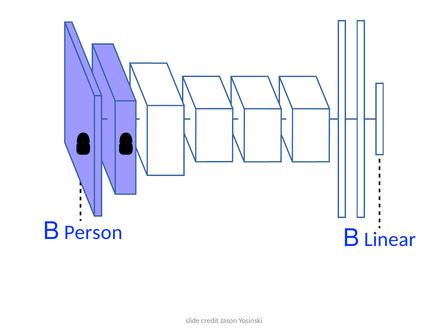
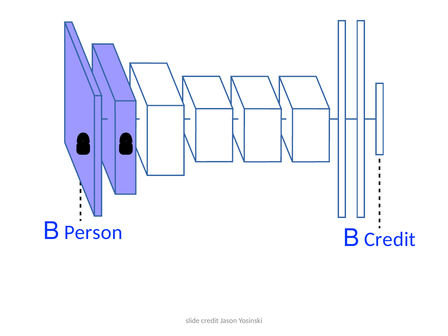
B Linear: Linear -> Credit (390, 240)
